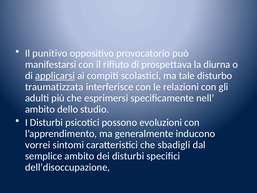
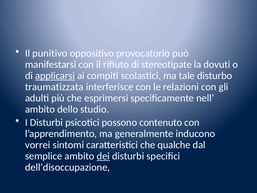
prospettava: prospettava -> stereotipate (167, 64)
diurna: diurna -> dovuti (217, 64)
evoluzioni: evoluzioni -> contenuto (161, 122)
sbadigli: sbadigli -> qualche (174, 145)
dei underline: none -> present (103, 156)
